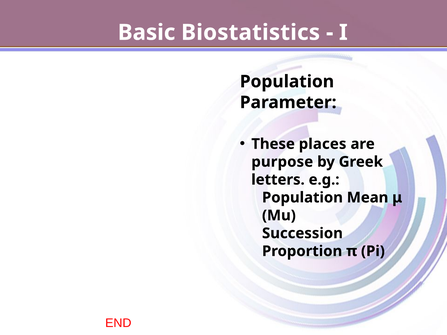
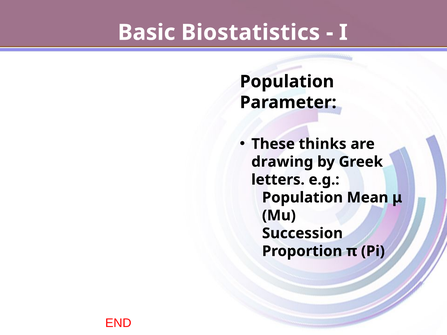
places: places -> thinks (323, 144)
purpose: purpose -> drawing (282, 162)
